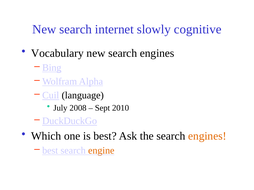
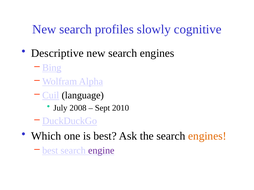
internet: internet -> profiles (114, 29)
Vocabulary: Vocabulary -> Descriptive (57, 53)
engine colour: orange -> purple (101, 151)
